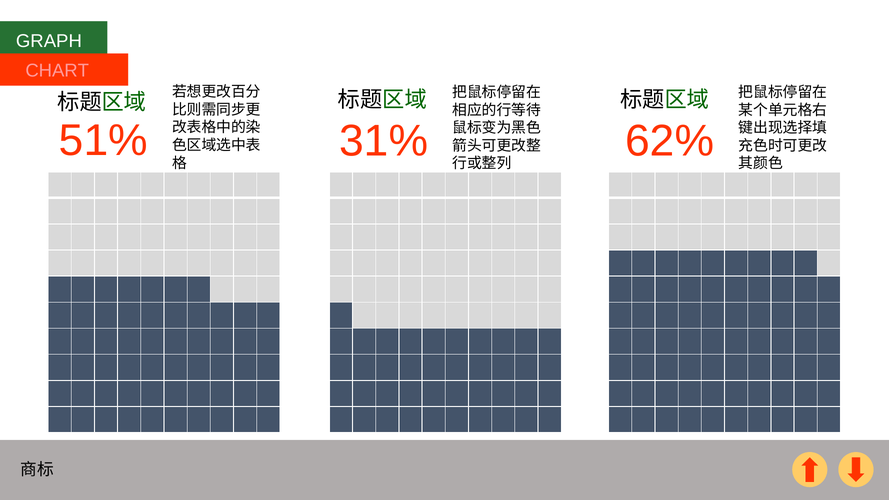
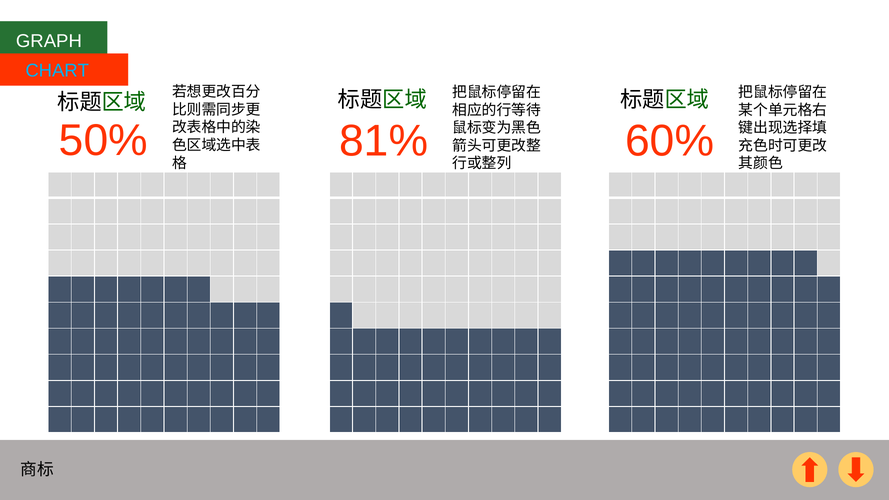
CHART colour: pink -> light blue (57, 71)
51%: 51% -> 50% (103, 141)
31%: 31% -> 81% (384, 141)
62%: 62% -> 60% (670, 141)
